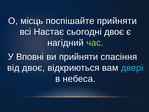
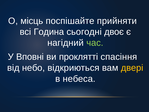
Настає: Настає -> Година (49, 32)
ви прийняти: прийняти -> проклятті (79, 57)
від двоє: двоє -> небо (33, 68)
двері colour: light blue -> yellow (132, 68)
